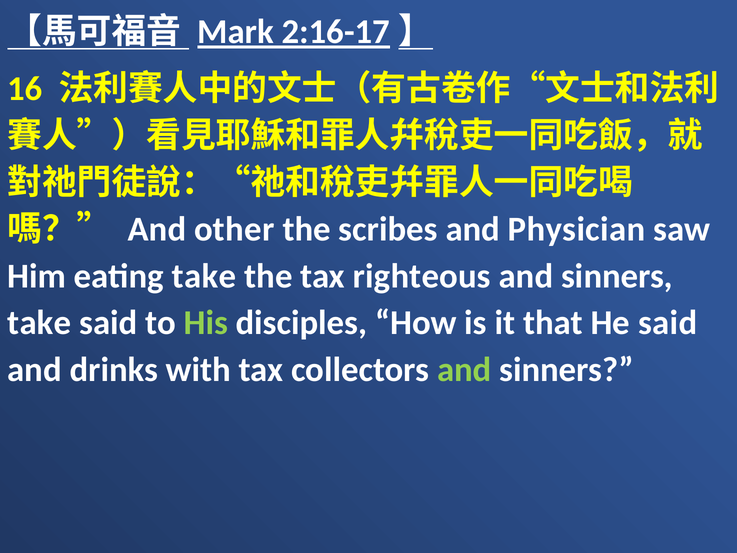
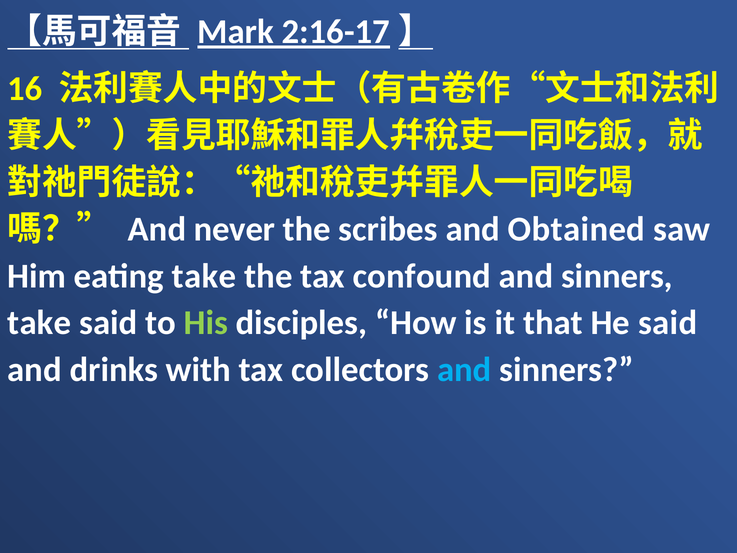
other: other -> never (235, 229)
Physician: Physician -> Obtained (576, 229)
righteous: righteous -> confound (422, 276)
and colour: light green -> light blue (464, 369)
